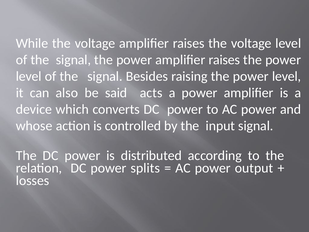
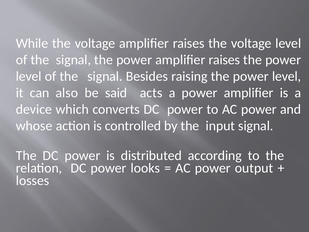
splits: splits -> looks (145, 168)
